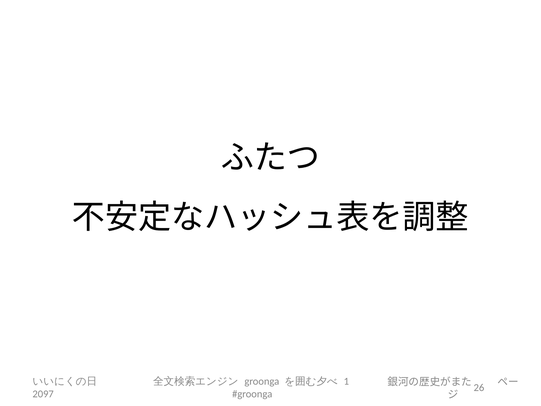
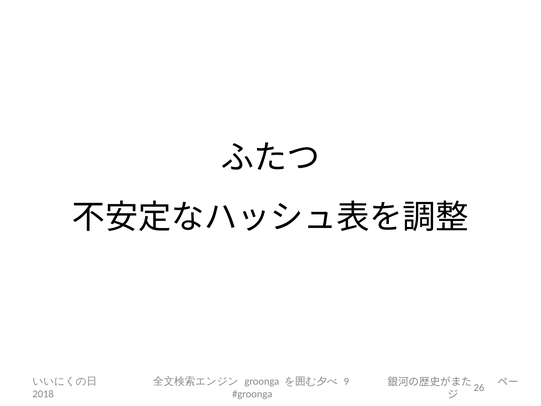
1: 1 -> 9 (346, 381)
2097: 2097 -> 2018 (43, 394)
